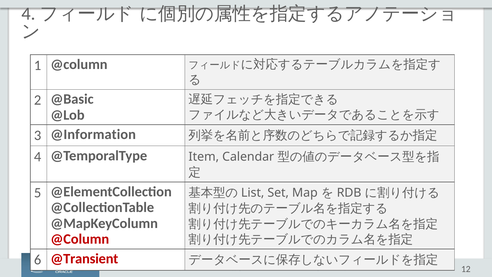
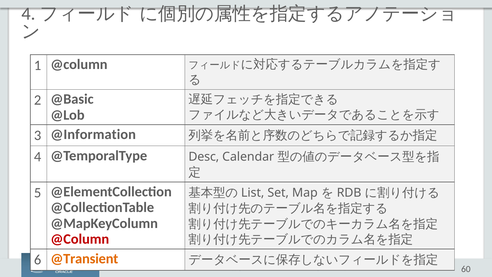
Item: Item -> Desc (204, 157)
@Transient colour: red -> orange (84, 259)
12: 12 -> 60 (466, 269)
